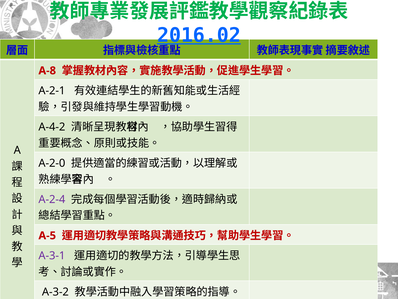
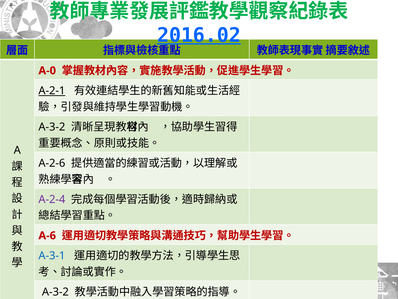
A-8: A-8 -> A-0 (47, 71)
A-2-1 underline: none -> present (52, 91)
A-4-2: A-4-2 -> A-3-2 (52, 127)
A-2-0: A-2-0 -> A-2-6 (52, 163)
A-5: A-5 -> A-6 (47, 235)
A-3-1 colour: purple -> blue (52, 255)
